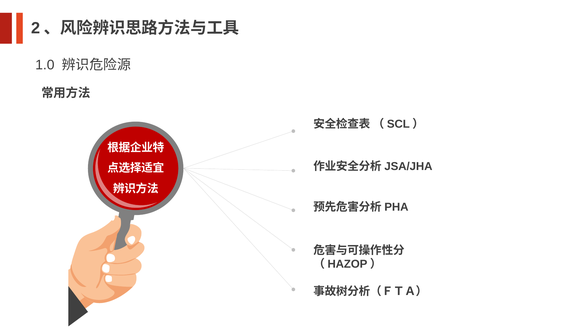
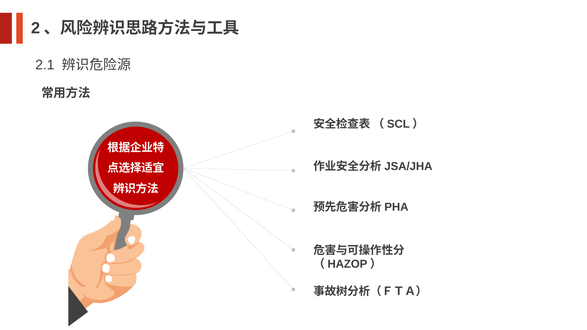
1.0: 1.0 -> 2.1 (45, 65)
